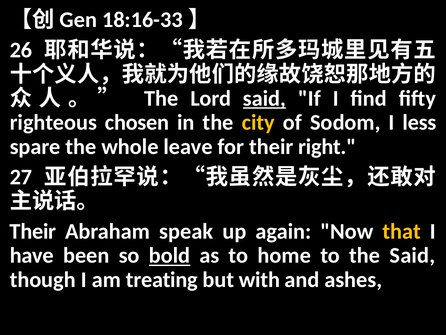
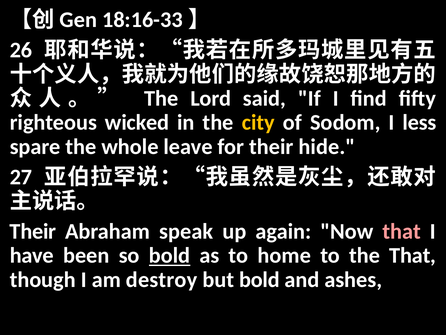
said underline: present -> none (264, 98)
chosen: chosen -> wicked (137, 122)
right: right -> hide (327, 146)
that colour: yellow -> pink (402, 231)
the Said: Said -> That (413, 255)
treating: treating -> destroy (162, 279)
but with: with -> bold (259, 279)
